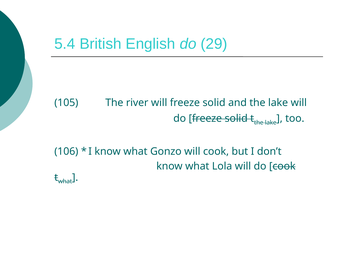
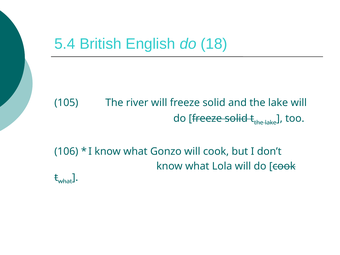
29: 29 -> 18 (214, 44)
